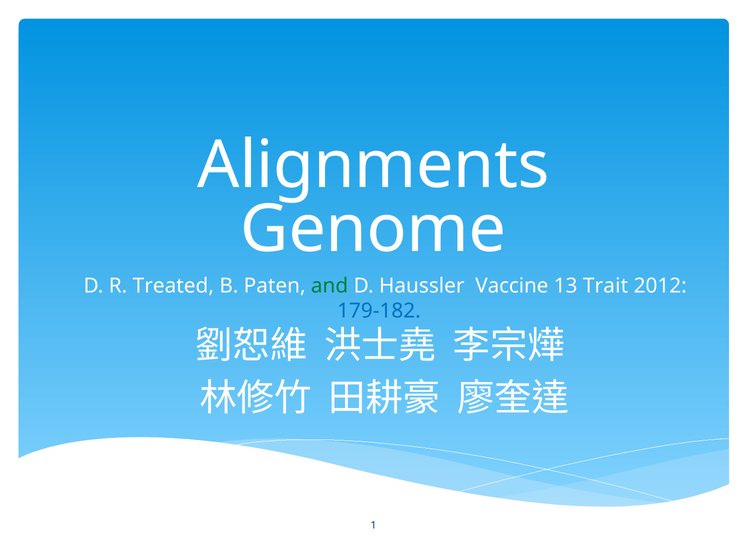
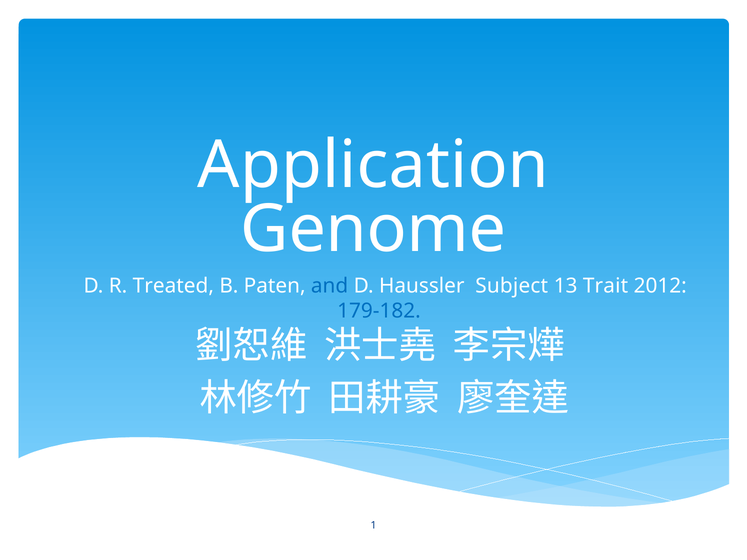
Alignments: Alignments -> Application (373, 166)
and colour: green -> blue (330, 286)
Vaccine: Vaccine -> Subject (512, 286)
